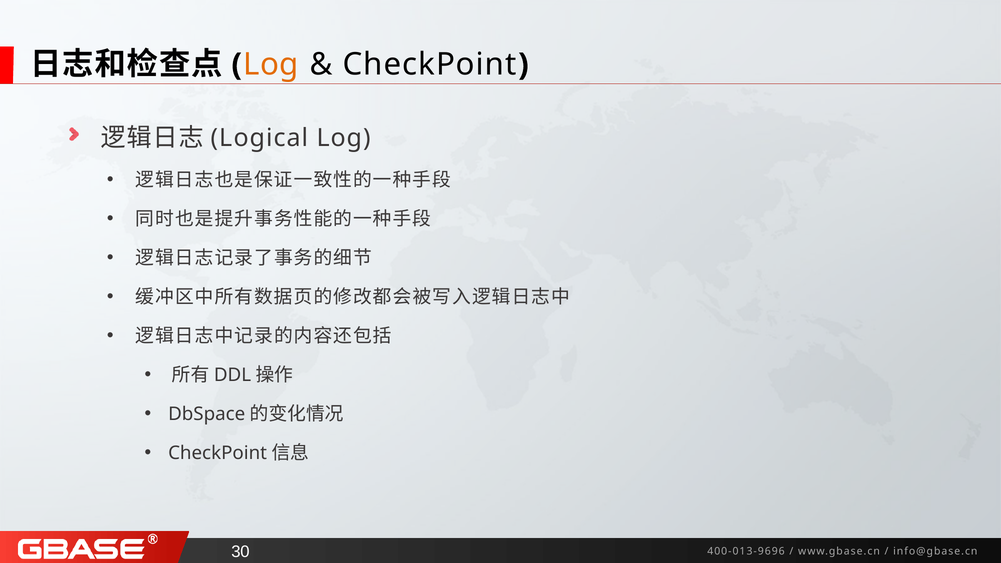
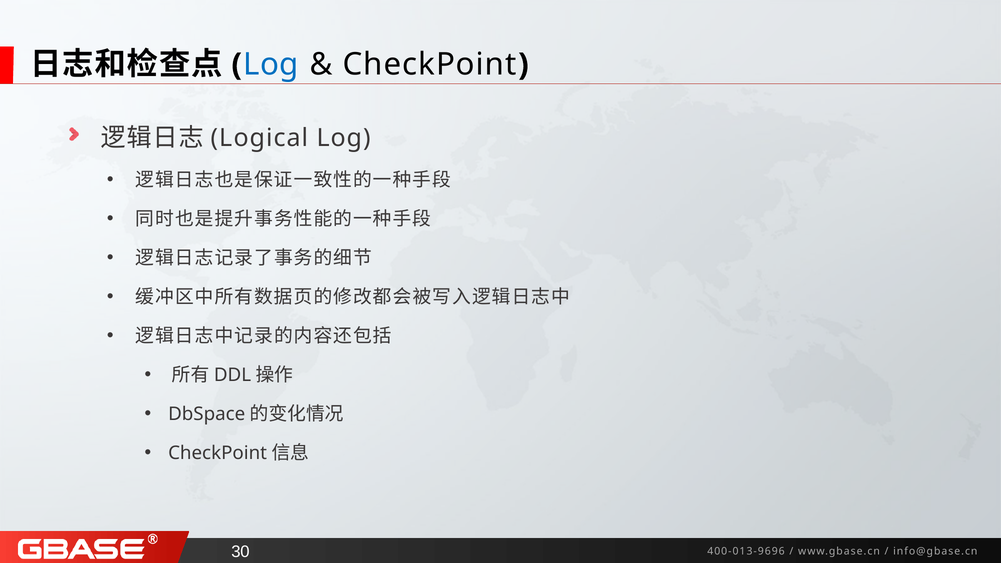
Log colour: orange -> blue (271, 65)
